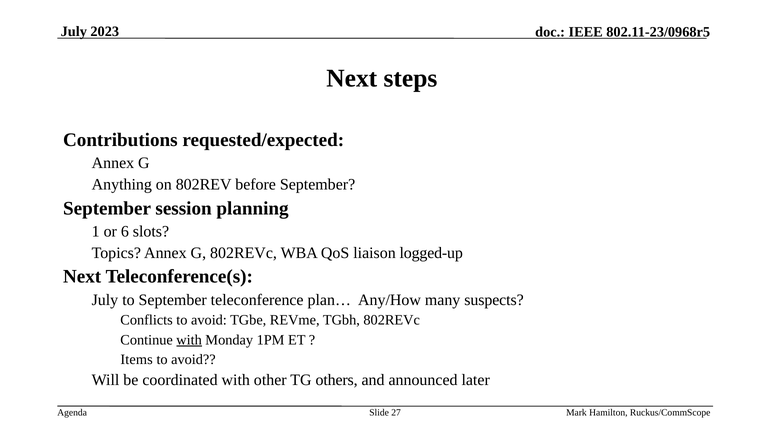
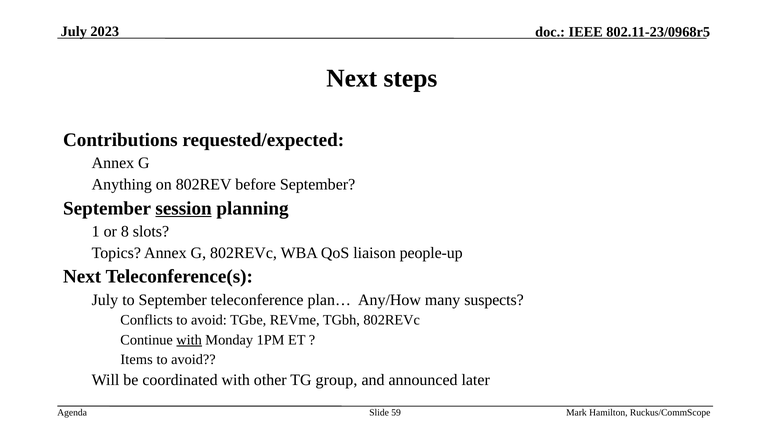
session underline: none -> present (184, 208)
6: 6 -> 8 (125, 231)
logged-up: logged-up -> people-up (431, 253)
others: others -> group (336, 380)
27: 27 -> 59 (396, 412)
